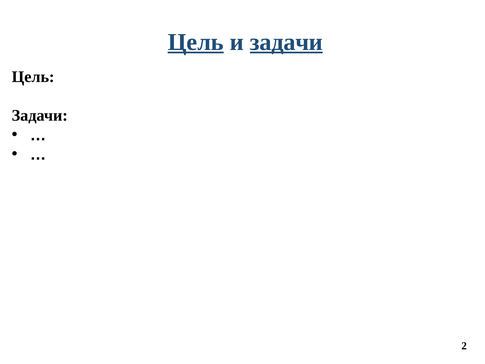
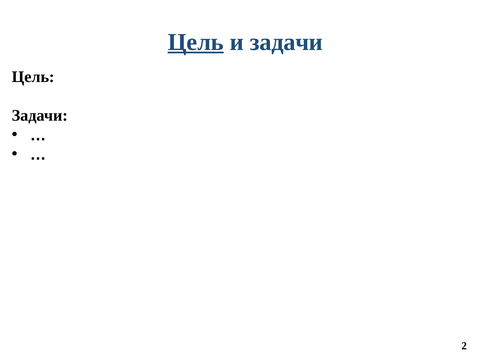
задачи underline: present -> none (286, 42)
